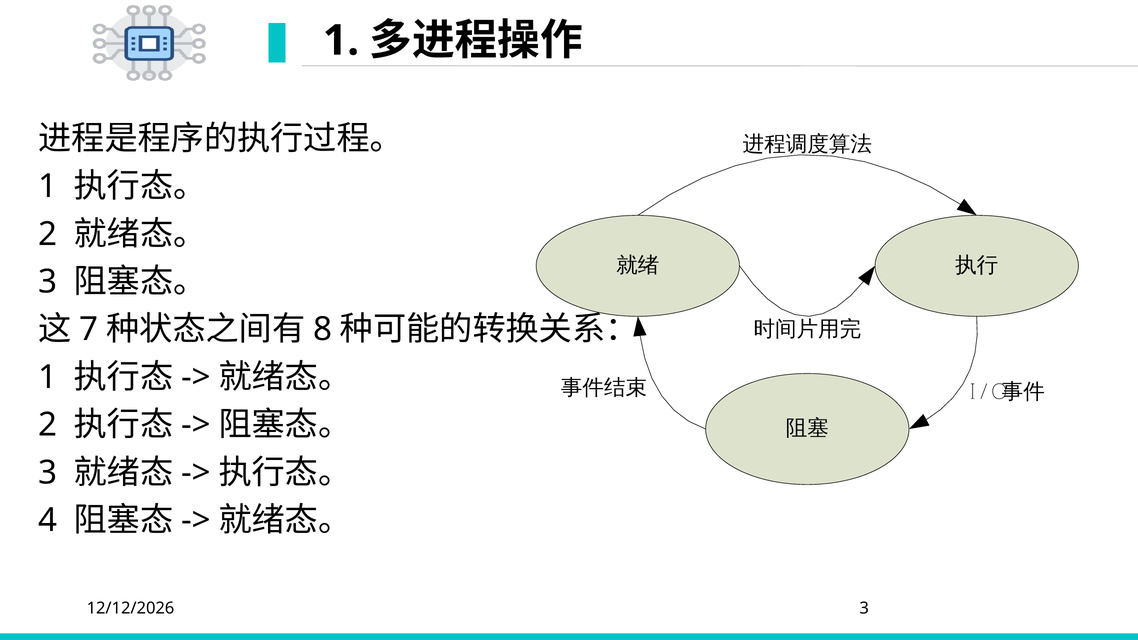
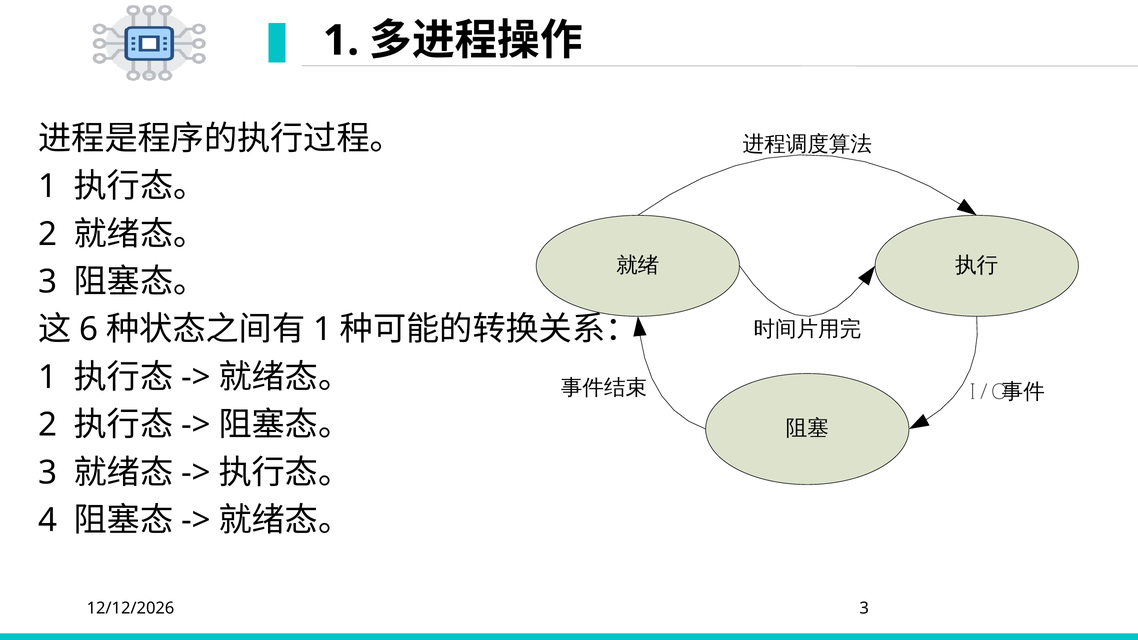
7: 7 -> 6 (89, 330)
8: 8 -> 1 (323, 330)
